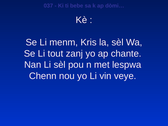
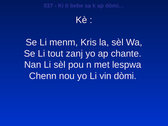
veye: veye -> dòmi (125, 76)
